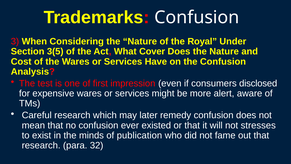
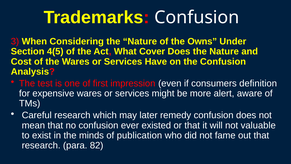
Royal: Royal -> Owns (202, 41)
3(5: 3(5 -> 4(5 (55, 51)
disclosed: disclosed -> definition (258, 83)
stresses: stresses -> valuable (258, 125)
32: 32 -> 82 (97, 145)
